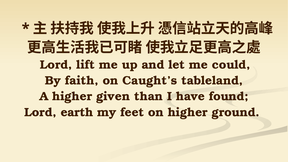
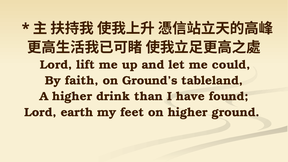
Caught’s: Caught’s -> Ground’s (150, 81)
given: given -> drink (113, 96)
